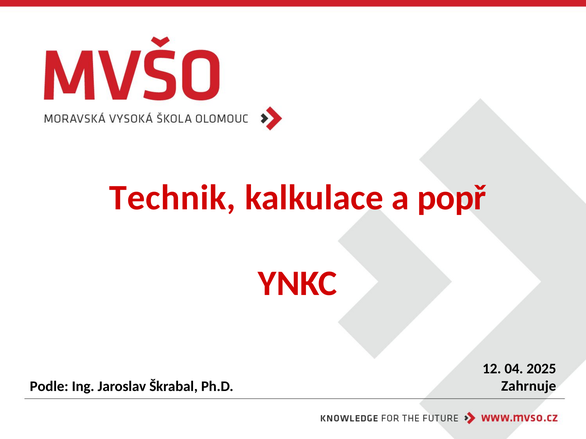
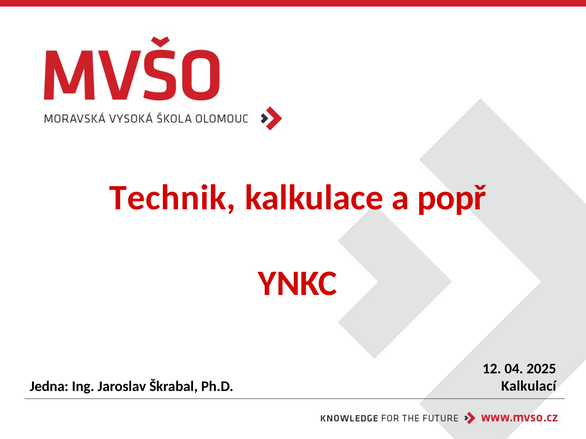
Zahrnuje: Zahrnuje -> Kalkulací (529, 387)
Podle: Podle -> Jedna (49, 387)
